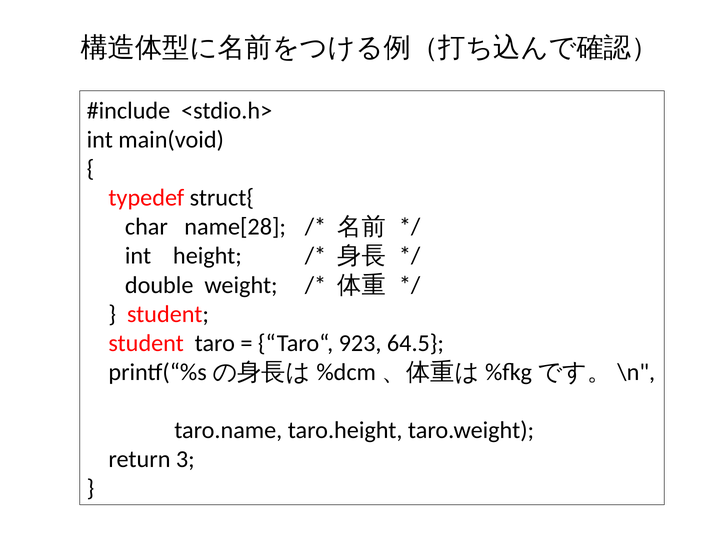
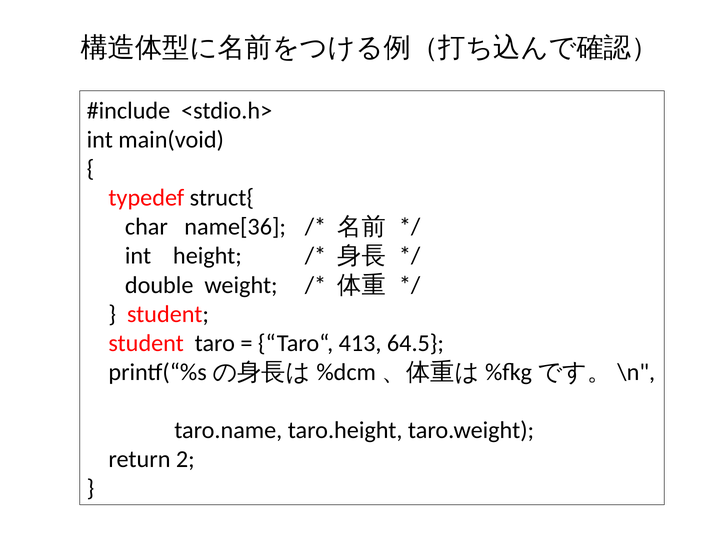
name[28: name[28 -> name[36 (235, 227)
923: 923 -> 413 (360, 343)
3: 3 -> 2 (185, 460)
